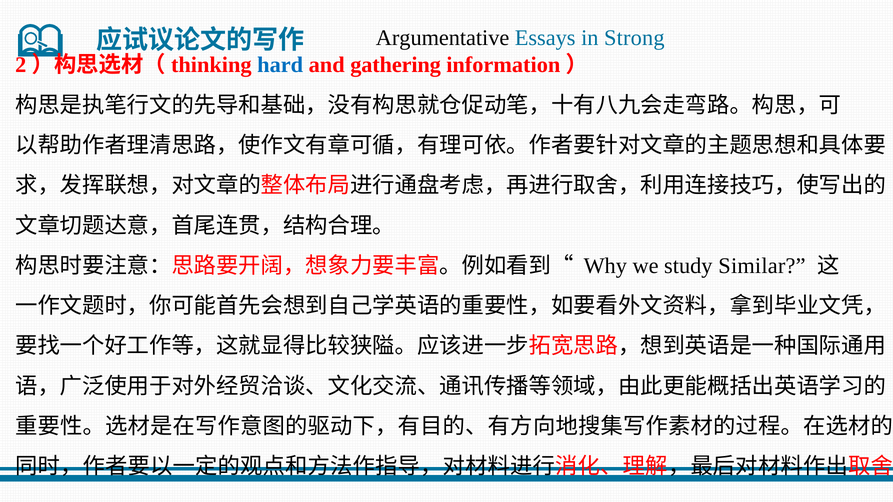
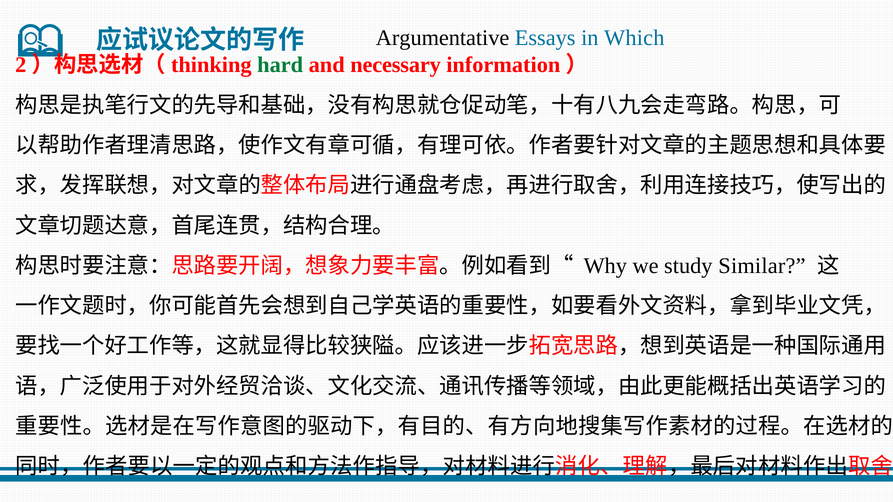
Strong: Strong -> Which (634, 38)
hard colour: blue -> green (280, 65)
gathering: gathering -> necessary (396, 65)
